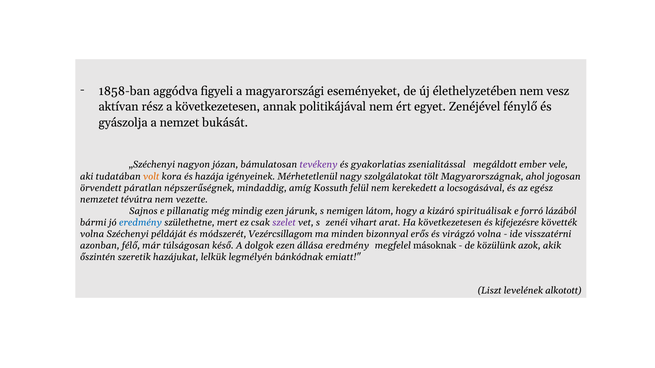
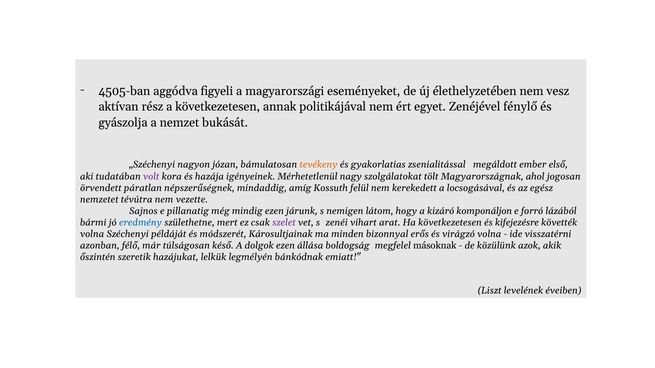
1858-ban: 1858-ban -> 4505-ban (124, 91)
tevékeny colour: purple -> orange (319, 165)
vele: vele -> első (558, 165)
volt colour: orange -> purple (151, 177)
spirituálisak: spirituálisak -> komponáljon (484, 211)
Vezércsillagom: Vezércsillagom -> Károsultjainak (281, 234)
állása eredmény: eredmény -> boldogság (348, 246)
alkotott: alkotott -> éveiben (563, 291)
